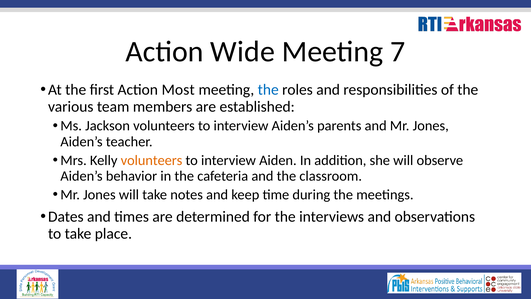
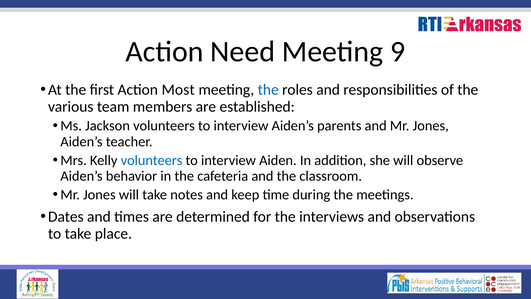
Wide: Wide -> Need (243, 52)
7: 7 -> 9 (398, 52)
volunteers colour: orange -> blue (152, 160)
